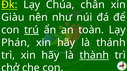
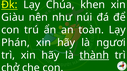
chân: chân -> khen (93, 5)
trú underline: present -> none (32, 30)
thánh: thánh -> ngươi (111, 43)
